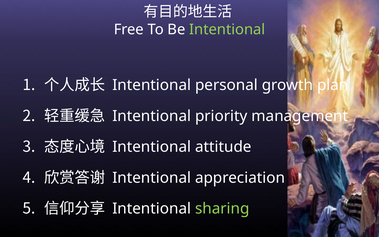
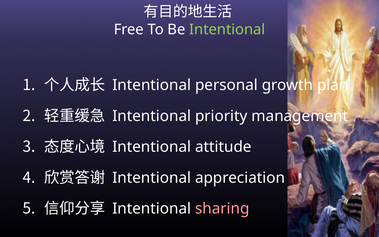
sharing colour: light green -> pink (222, 209)
